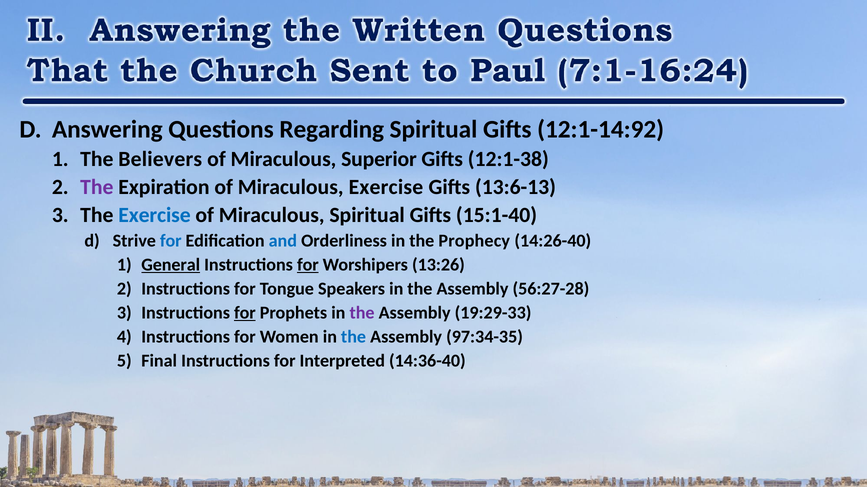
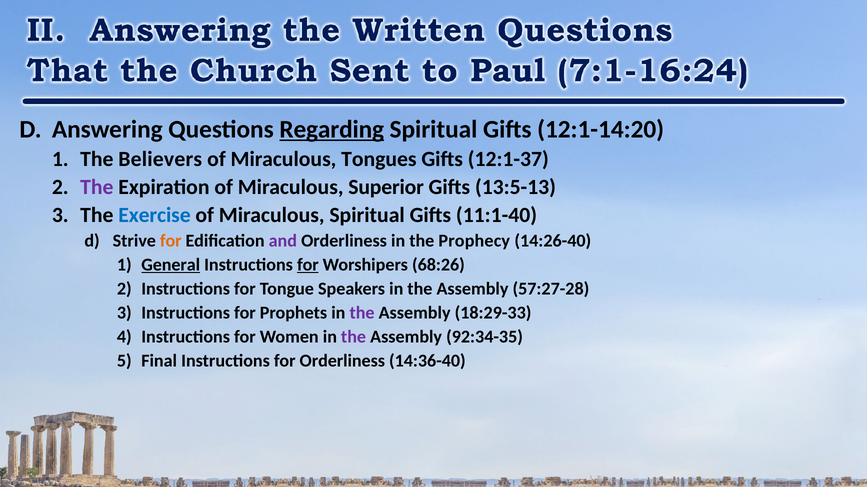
Regarding underline: none -> present (332, 129)
12:1-14:92: 12:1-14:92 -> 12:1-14:20 (601, 129)
Superior: Superior -> Tongues (379, 159)
12:1-38: 12:1-38 -> 12:1-37 (508, 159)
Miraculous Exercise: Exercise -> Superior (386, 187)
13:6-13: 13:6-13 -> 13:5-13 (515, 187)
15:1-40: 15:1-40 -> 11:1-40 (497, 215)
for colour: blue -> orange (171, 241)
and colour: blue -> purple (283, 241)
13:26: 13:26 -> 68:26 (438, 265)
56:27-28: 56:27-28 -> 57:27-28 (551, 289)
for underline: present -> none (245, 313)
19:29-33: 19:29-33 -> 18:29-33 (493, 313)
the colour: blue -> purple (354, 337)
97:34-35: 97:34-35 -> 92:34-35 (485, 337)
for Interpreted: Interpreted -> Orderliness (342, 361)
